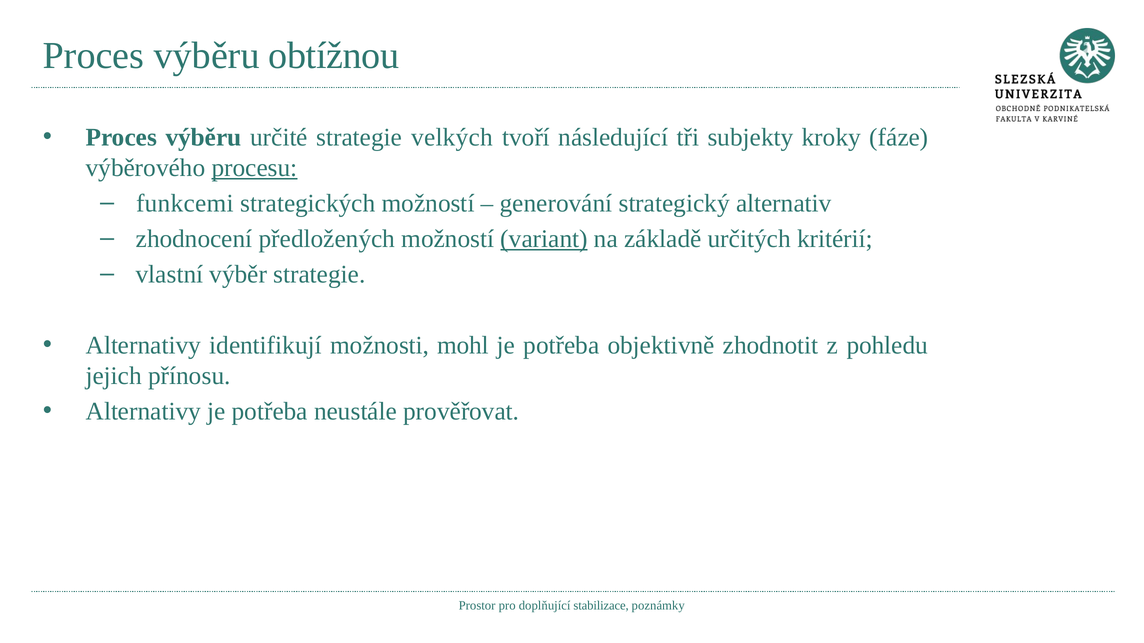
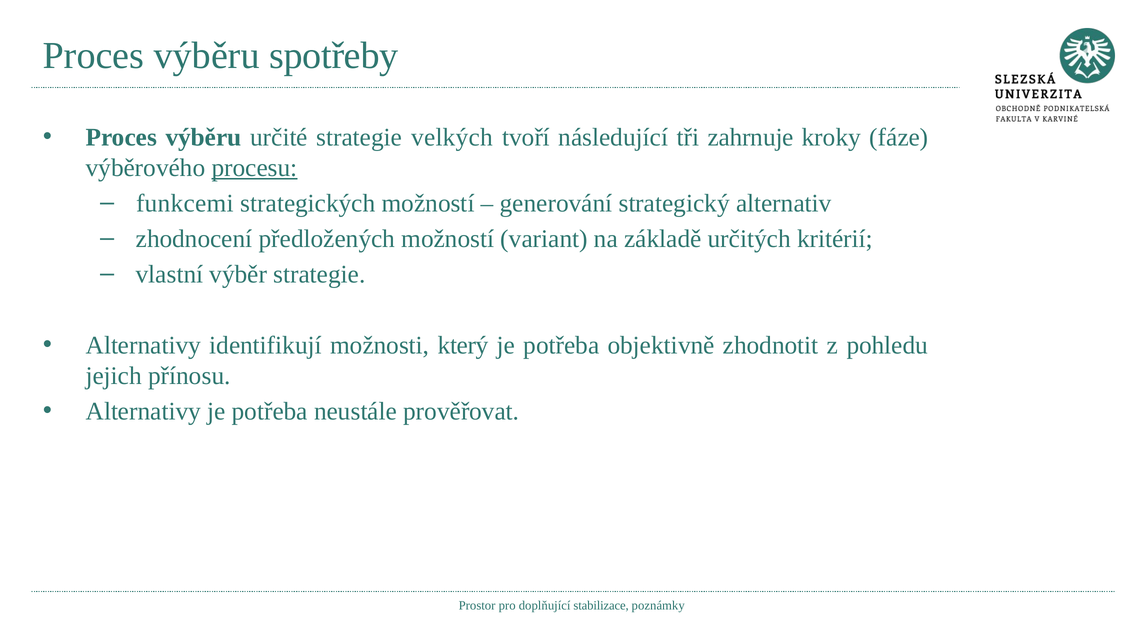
obtížnou: obtížnou -> spotřeby (334, 56)
subjekty: subjekty -> zahrnuje (751, 137)
variant underline: present -> none (544, 239)
mohl: mohl -> který (463, 346)
